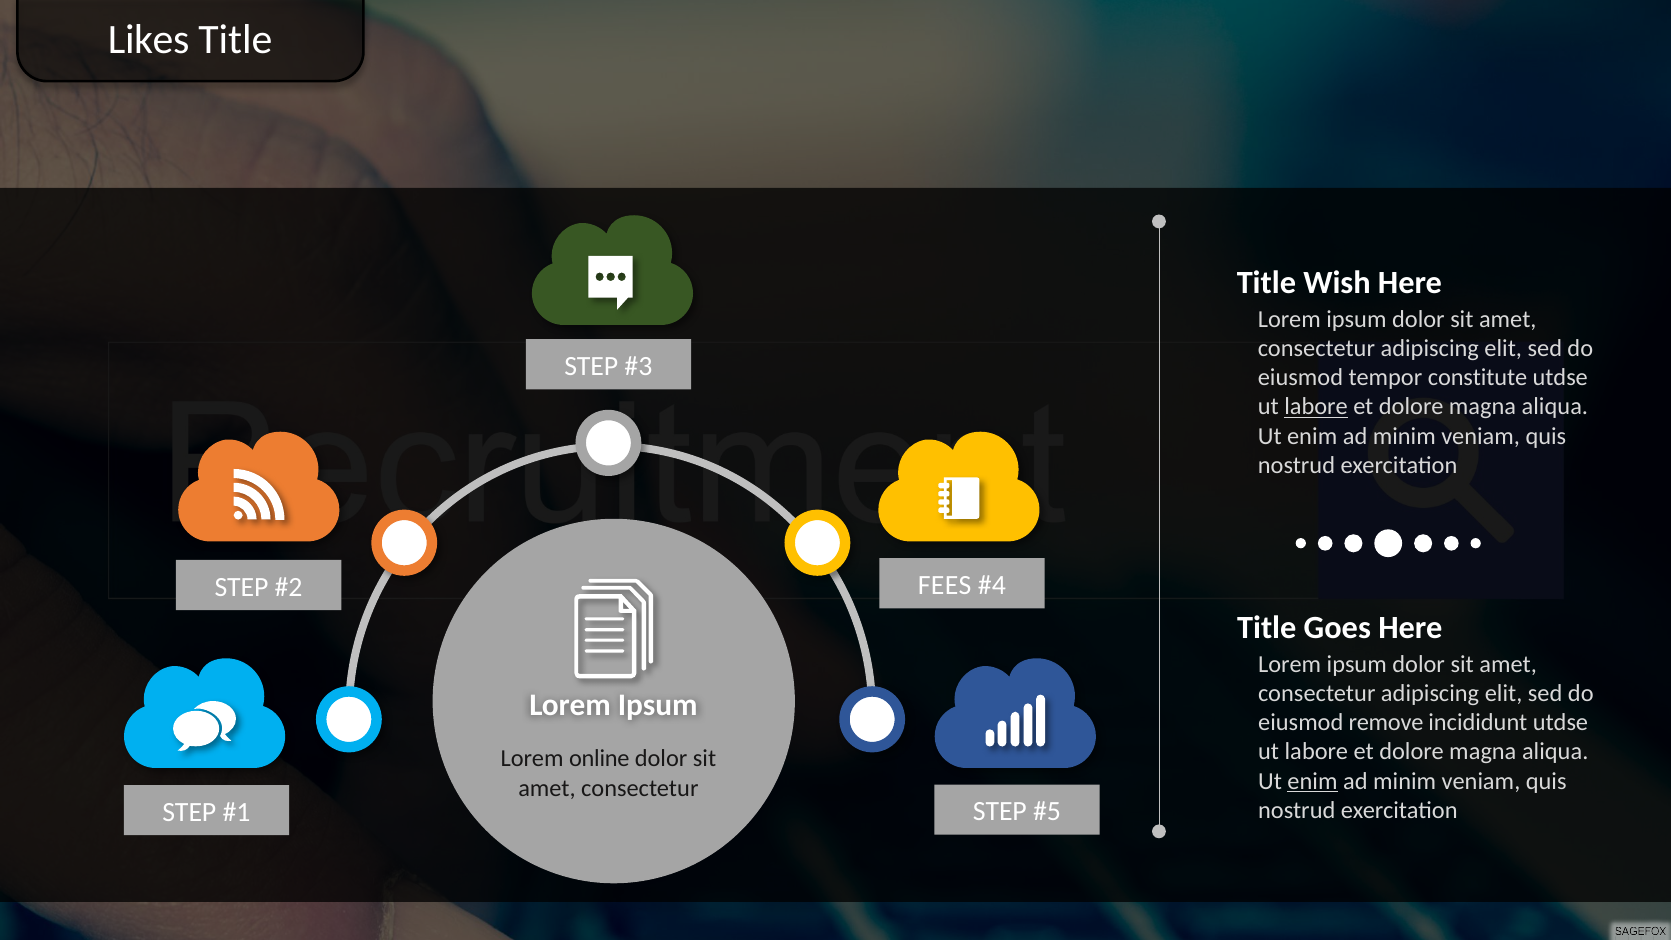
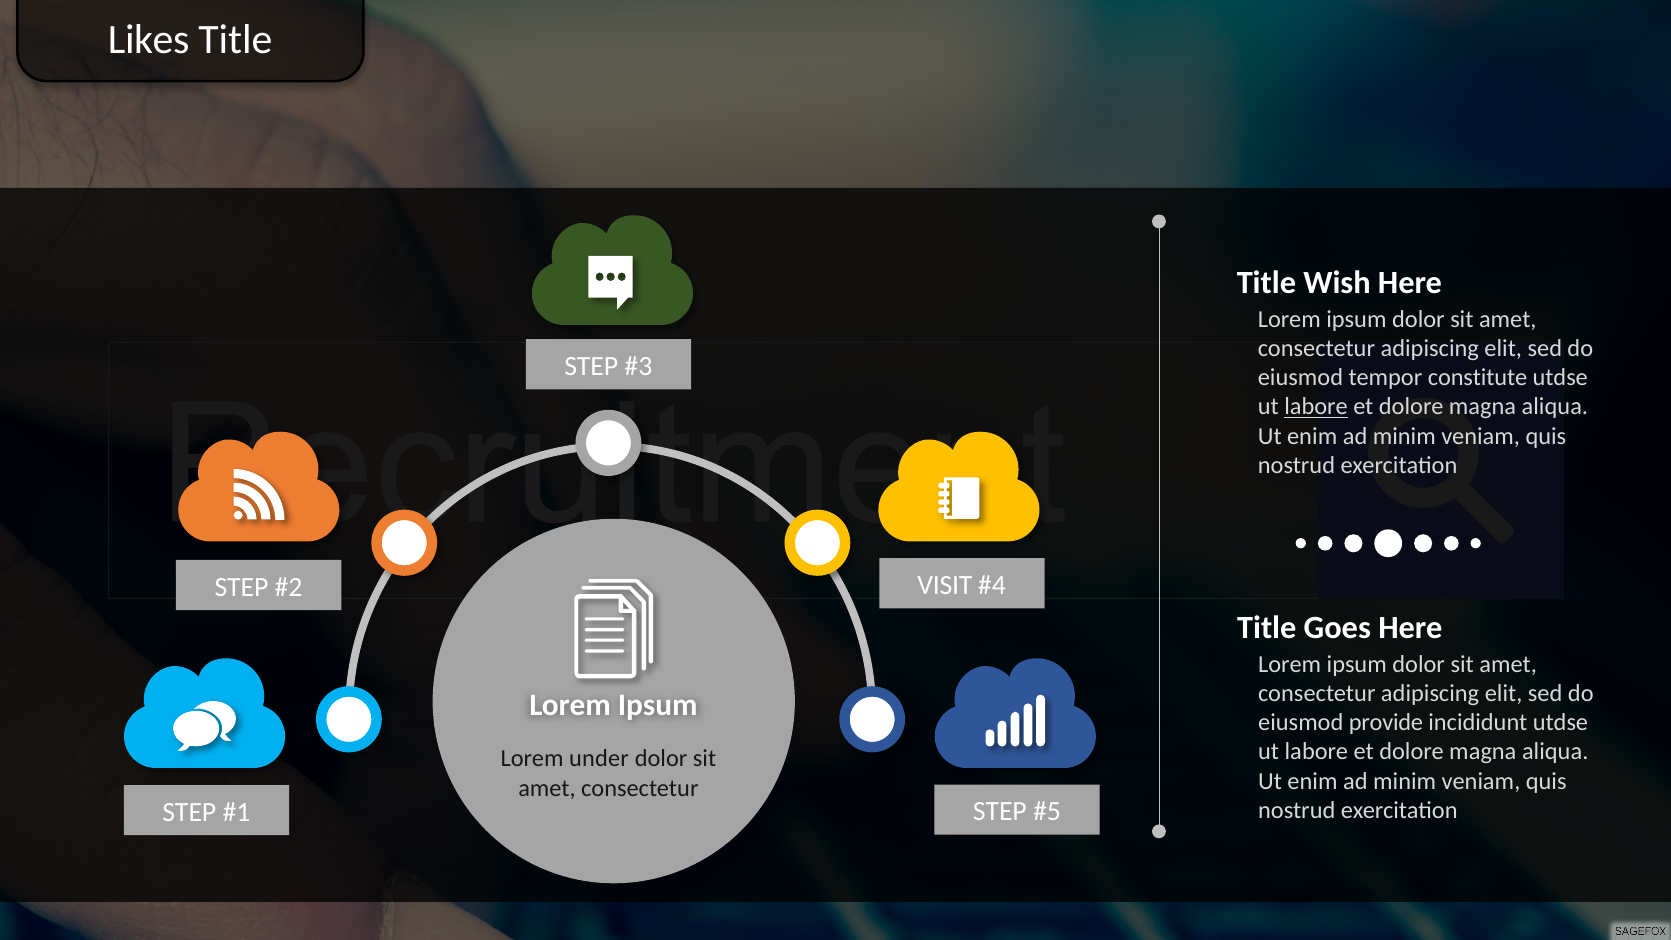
FEES: FEES -> VISIT (945, 585)
remove: remove -> provide (1386, 722)
online: online -> under (599, 759)
enim underline: present -> none (1313, 781)
